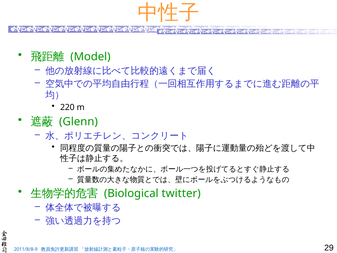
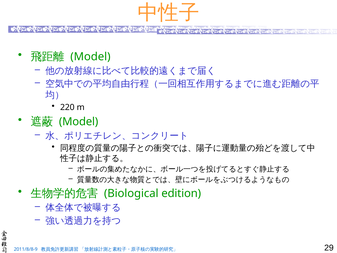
Glenn: Glenn -> Model (79, 122)
twitter: twitter -> edition (181, 193)
